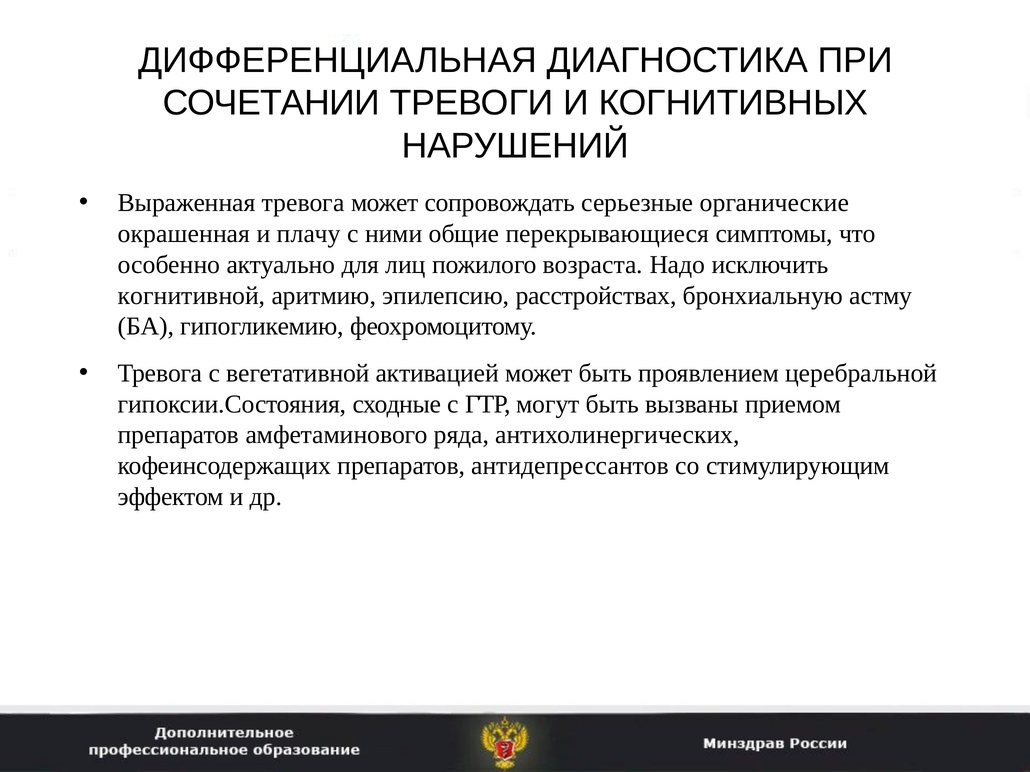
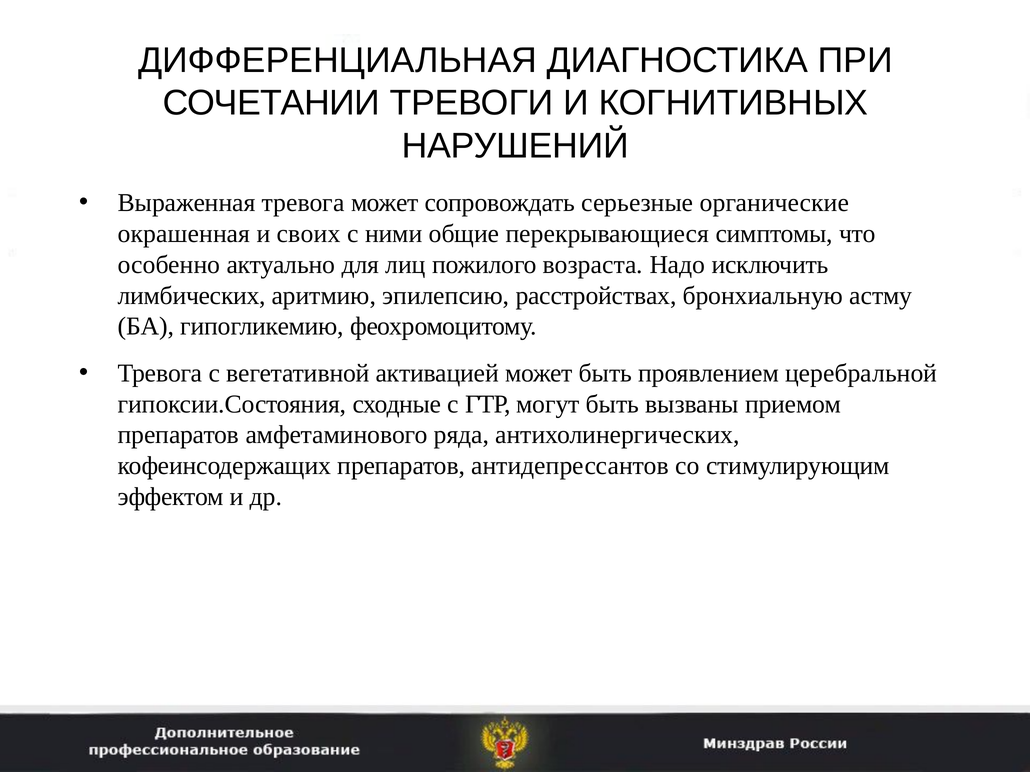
плачу: плачу -> своих (309, 234)
когнитивной: когнитивной -> лимбических (192, 296)
